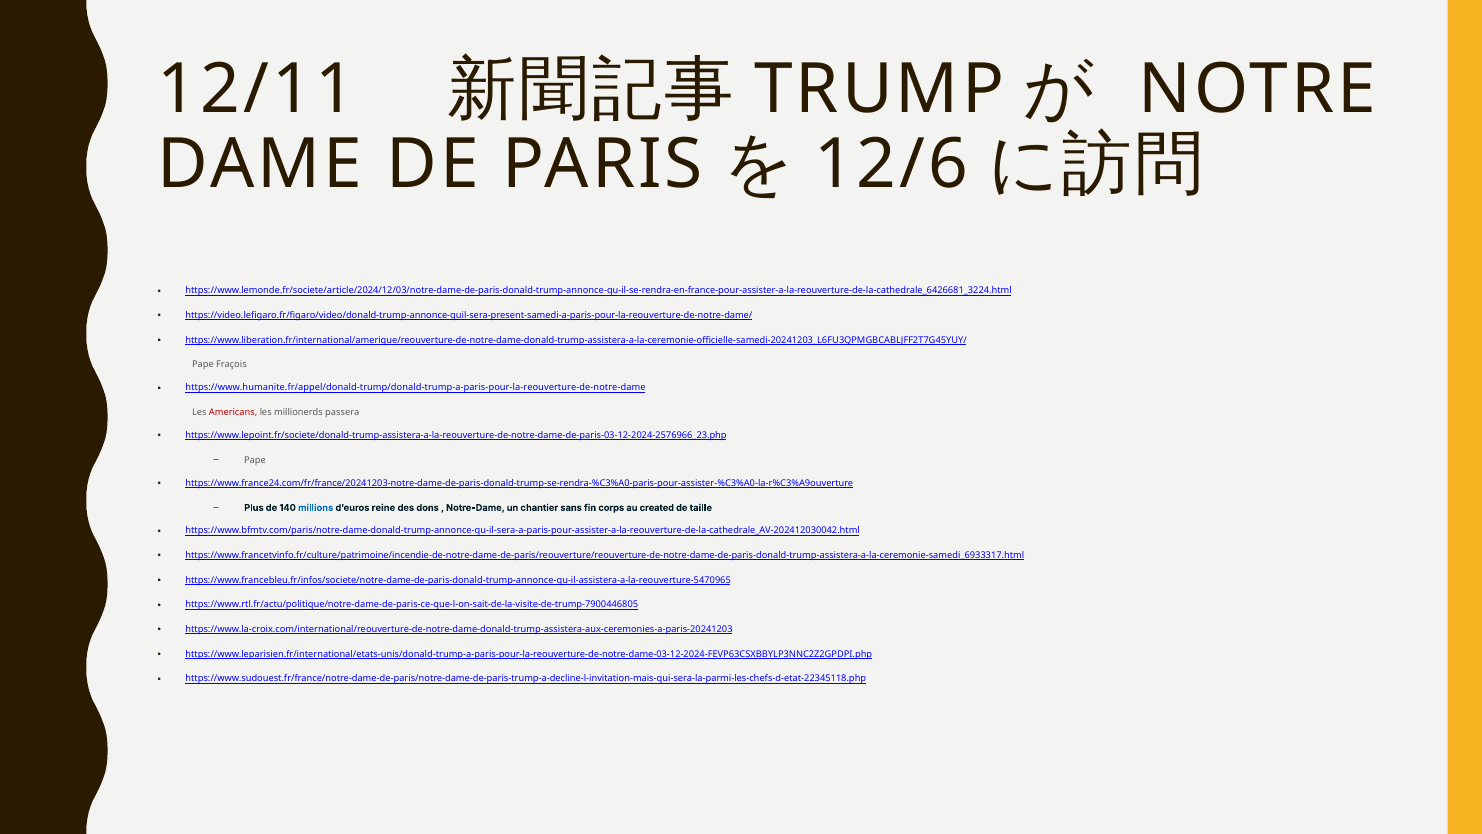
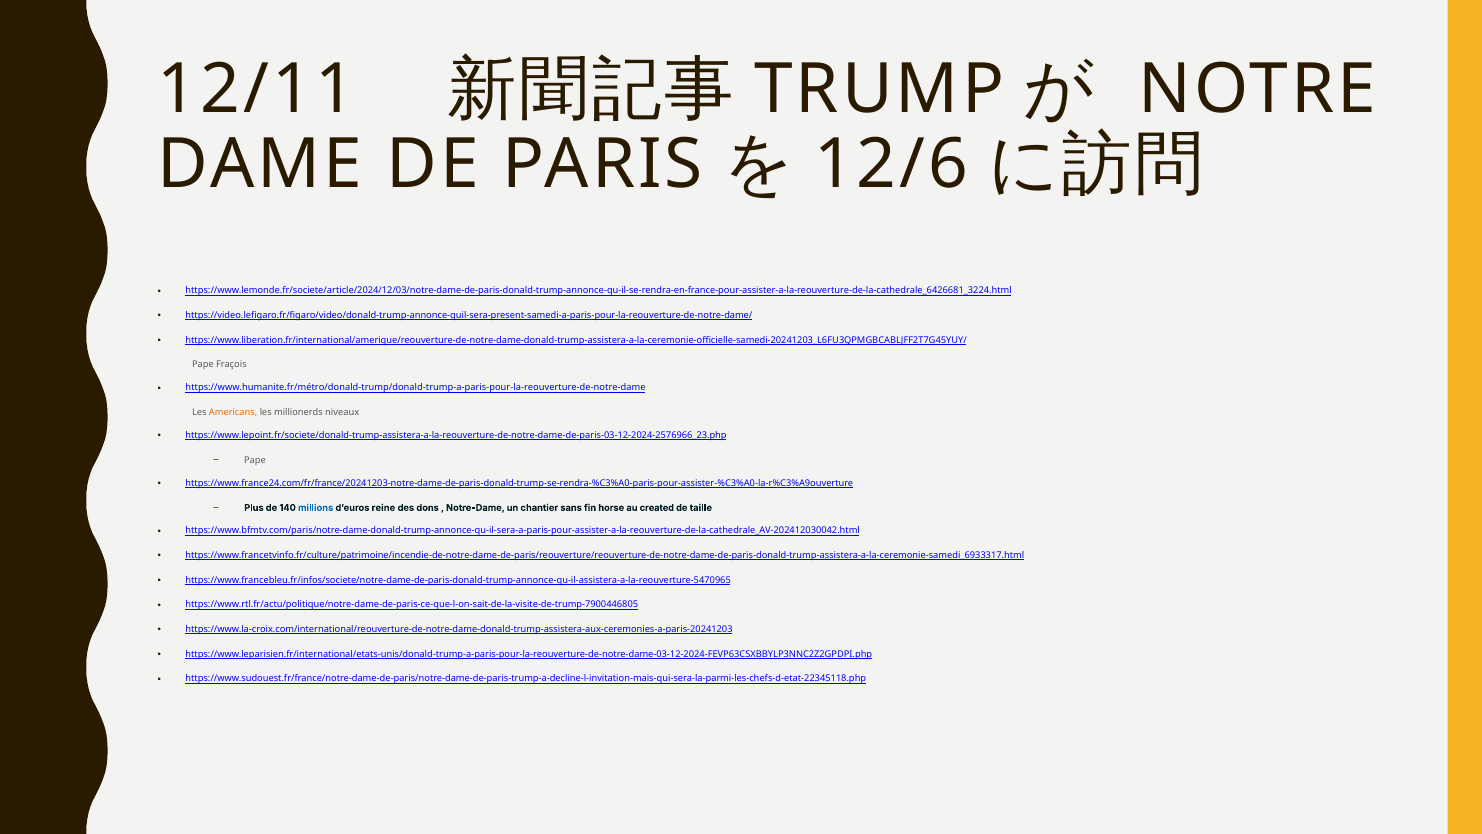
https://www.humanite.fr/appel/donald-trump/donald-trump-a-paris-pour-la-reouverture-de-notre-dame: https://www.humanite.fr/appel/donald-trump/donald-trump-a-paris-pour-la-reouverture-de-notre-dame -> https://www.humanite.fr/métro/donald-trump/donald-trump-a-paris-pour-la-reouverture-de-notre-dame (416, 388)
Americans colour: red -> orange (233, 412)
passera: passera -> niveaux (342, 412)
corps: corps -> horse (611, 508)
